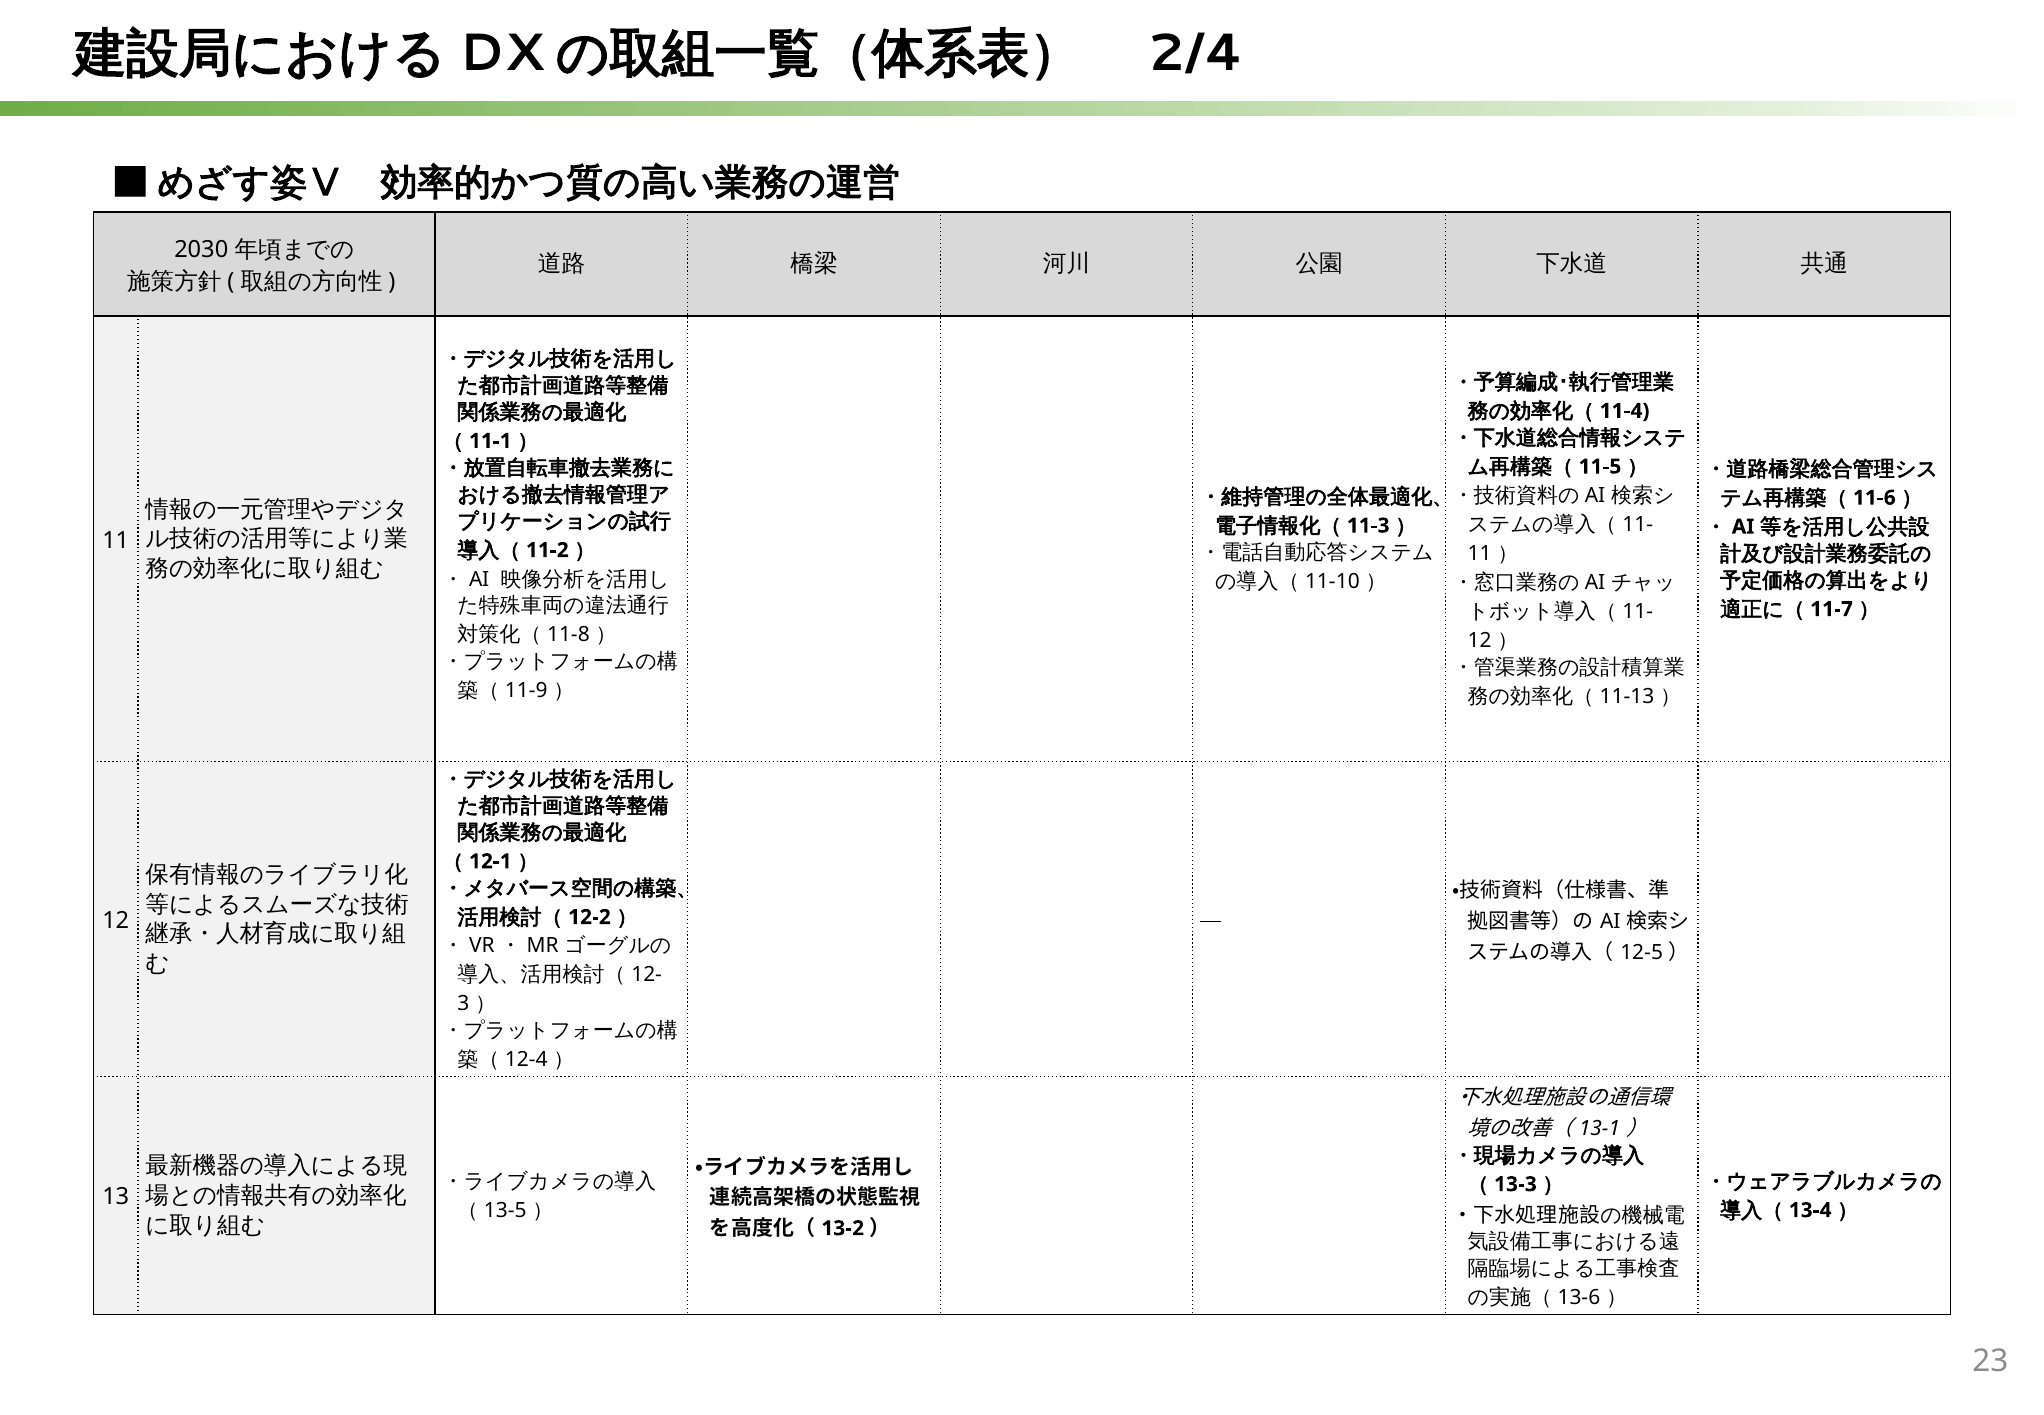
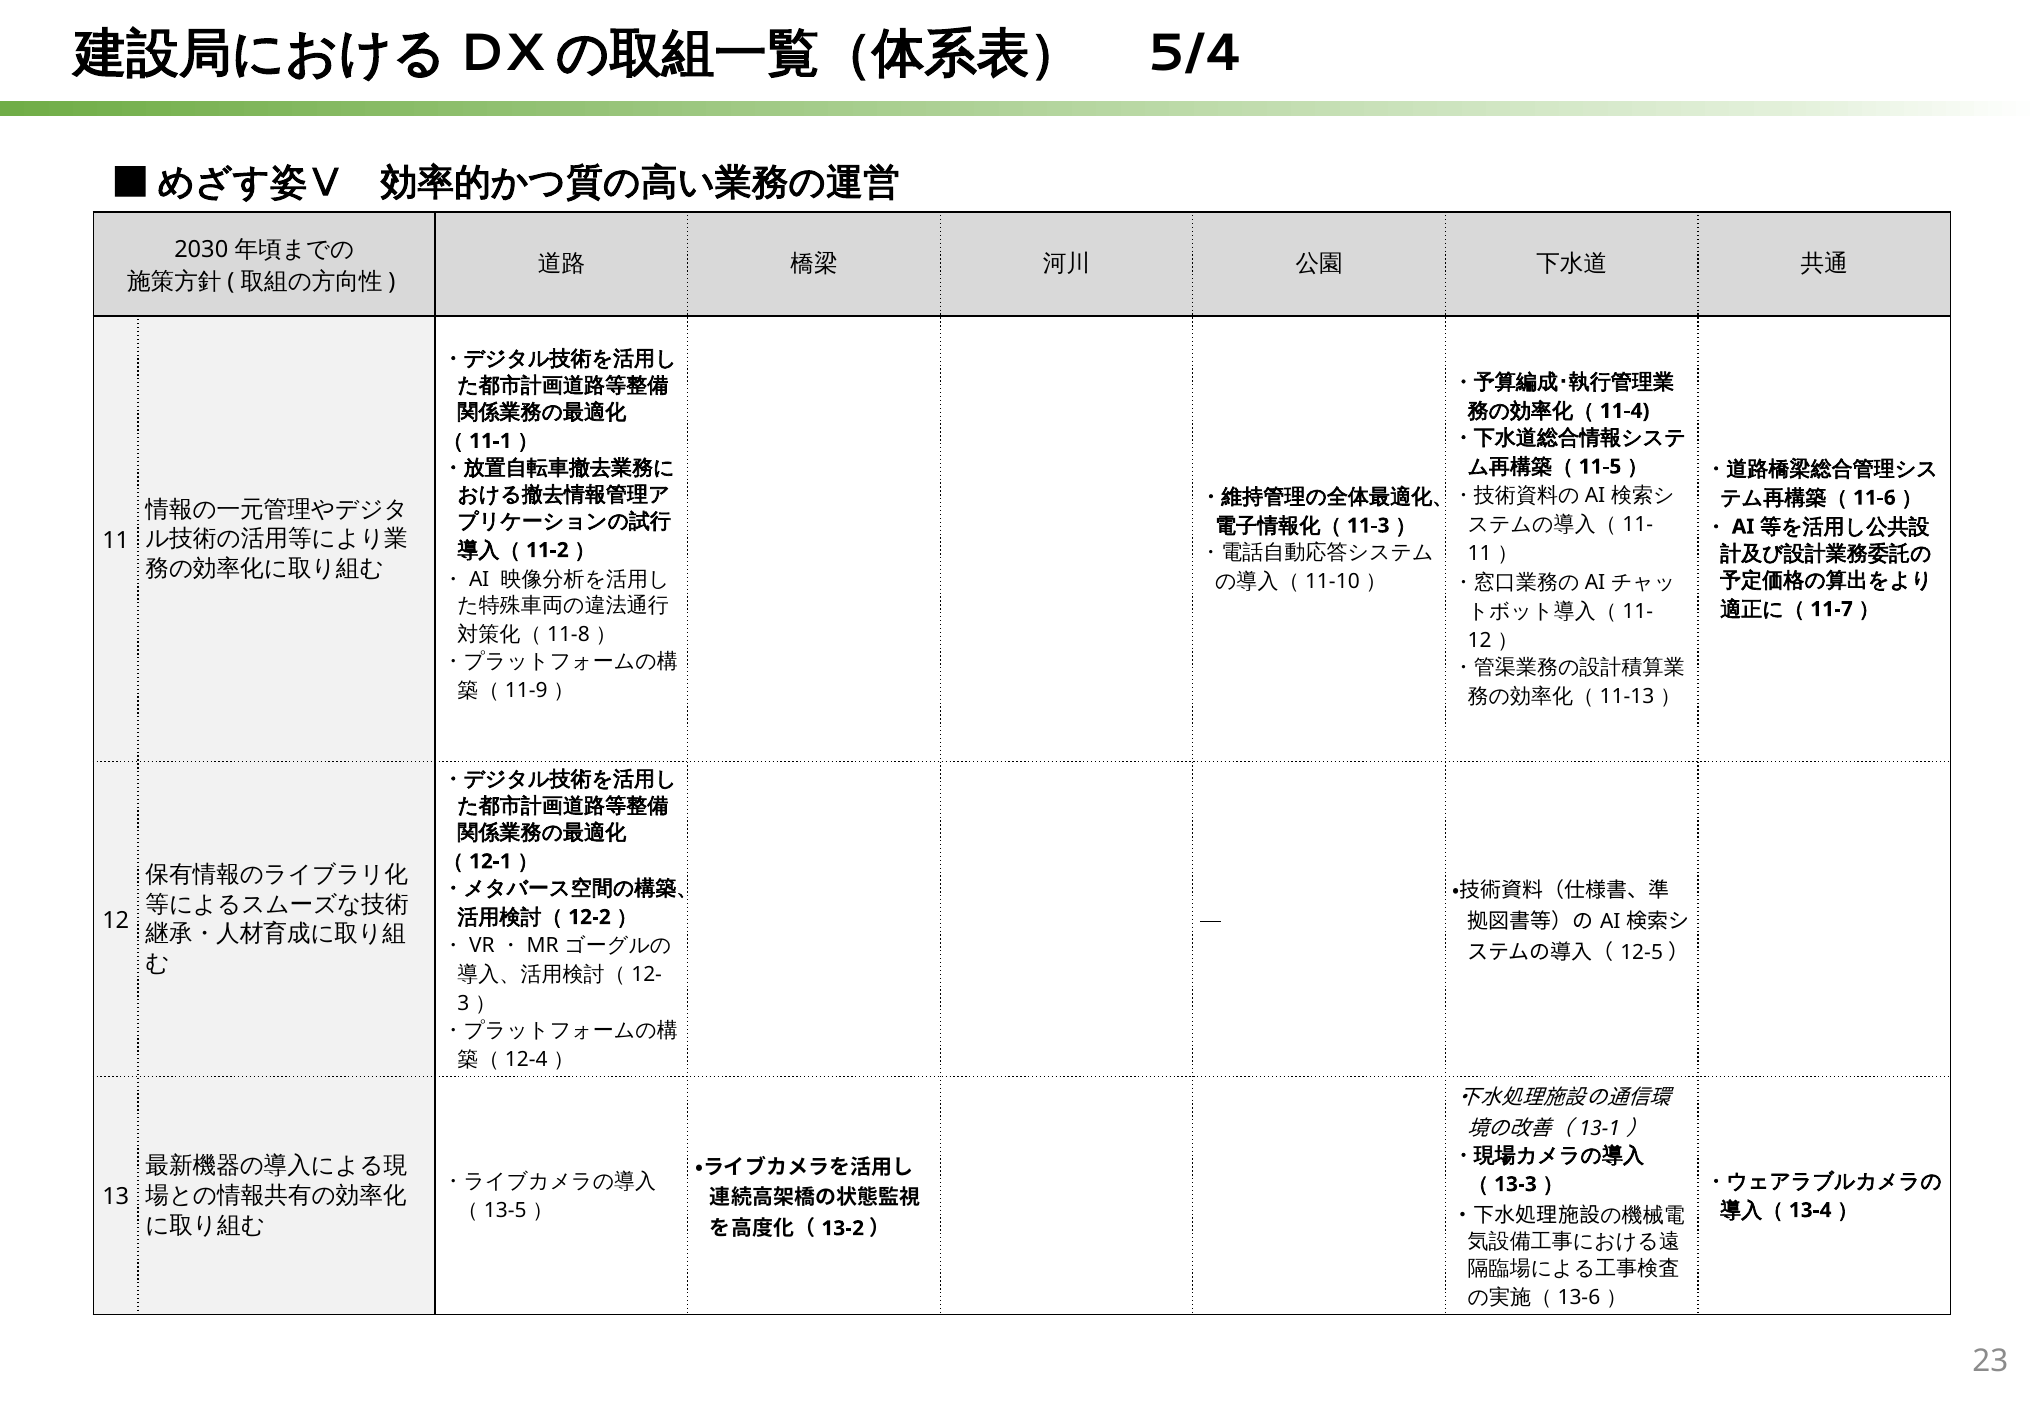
2/4: 2/4 -> 5/4 (1196, 53)
